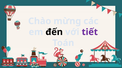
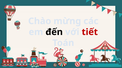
tiết colour: purple -> red (90, 32)
